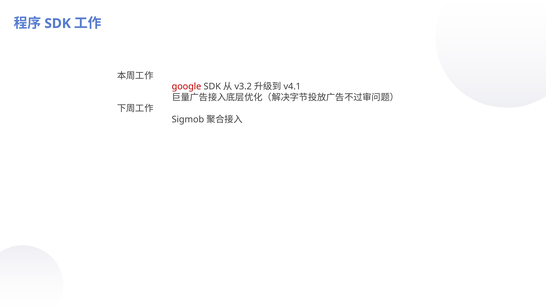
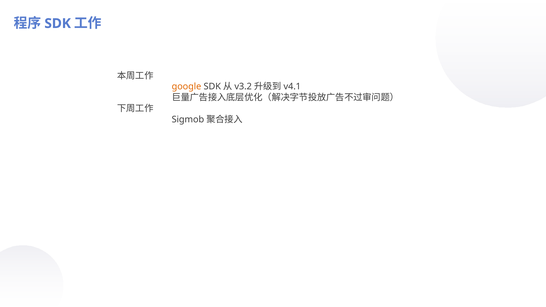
google colour: red -> orange (186, 87)
